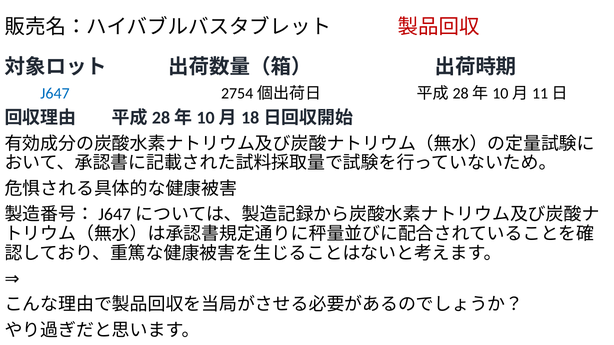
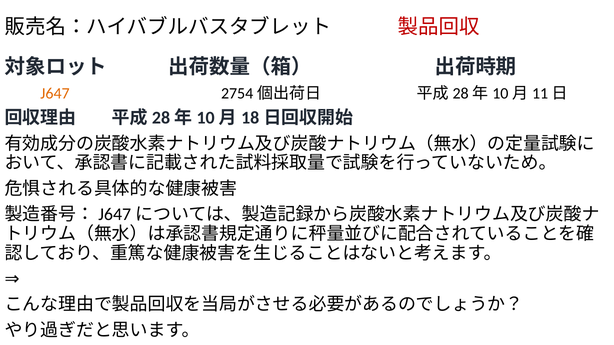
J647 colour: blue -> orange (55, 93)
